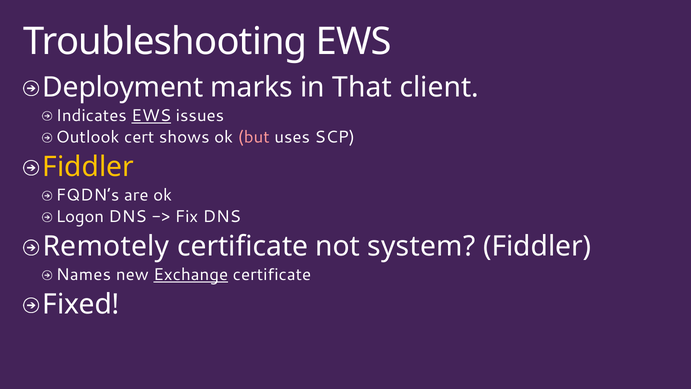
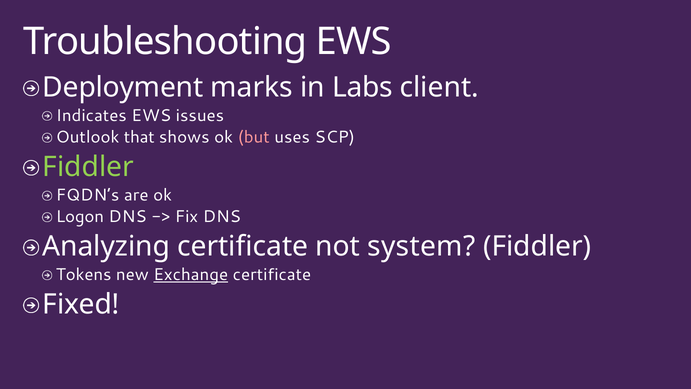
That: That -> Labs (362, 88)
EWS underline: present -> none (151, 115)
cert: cert -> that (139, 137)
Fiddler colour: yellow -> light green (88, 167)
Remotely: Remotely -> Analyzing (106, 246)
Names: Names -> Tokens (84, 274)
